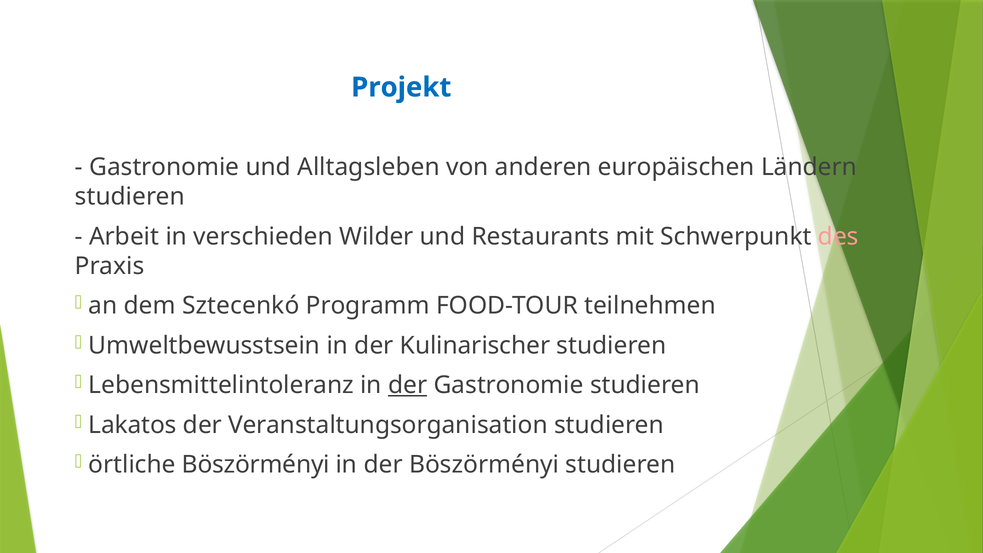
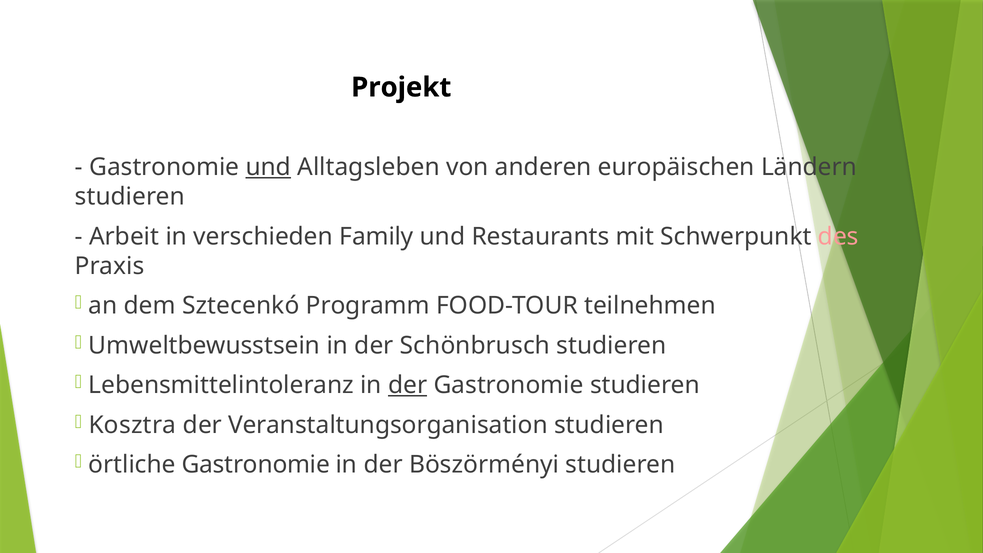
Projekt colour: blue -> black (401, 87)
und underline: none -> present (268, 167)
Wilder: Wilder -> Family (376, 237)
Kulinarischer: Kulinarischer -> Schönbrusch (475, 346)
Lakatos: Lakatos -> Kosztra (132, 425)
örtliche Böszörményi: Böszörményi -> Gastronomie (256, 465)
